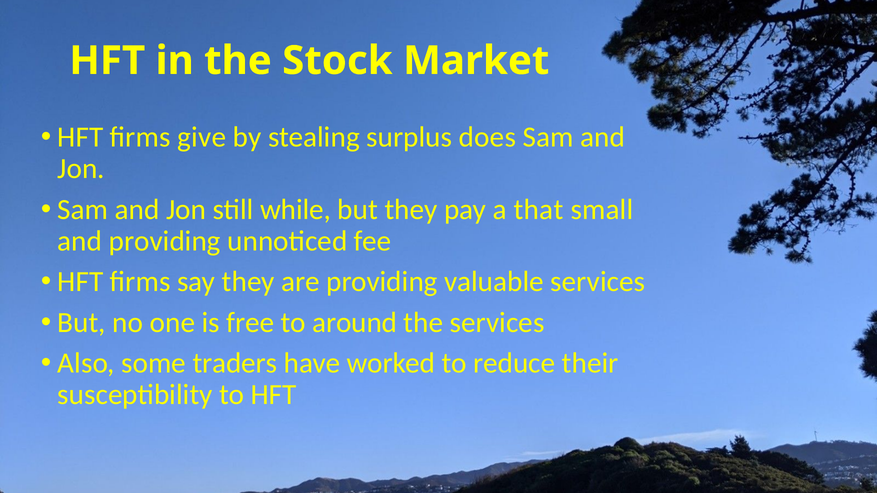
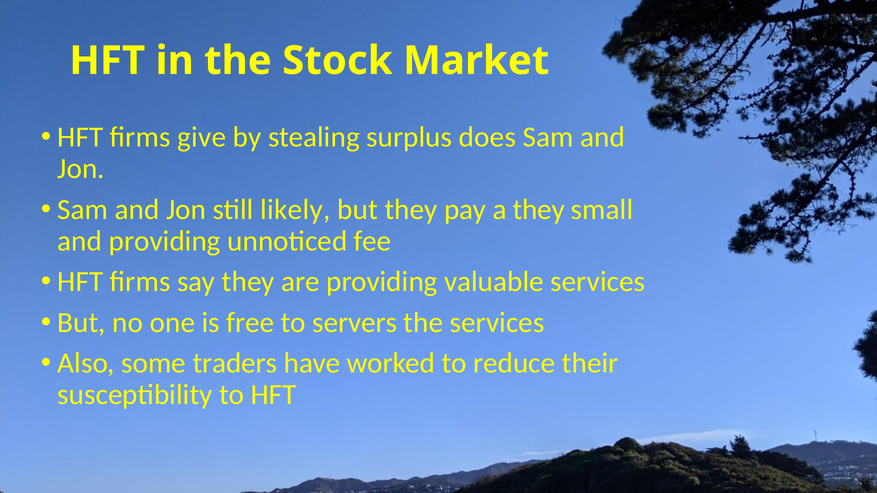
while: while -> likely (295, 210)
a that: that -> they (539, 210)
around: around -> servers (355, 323)
